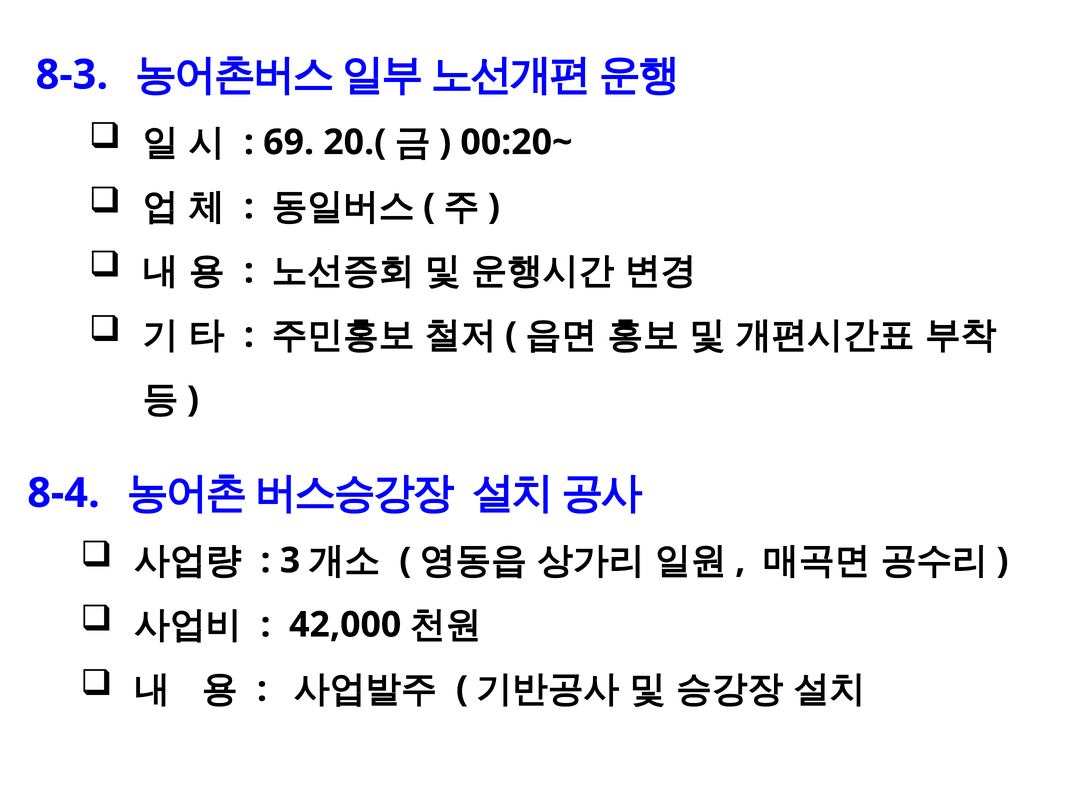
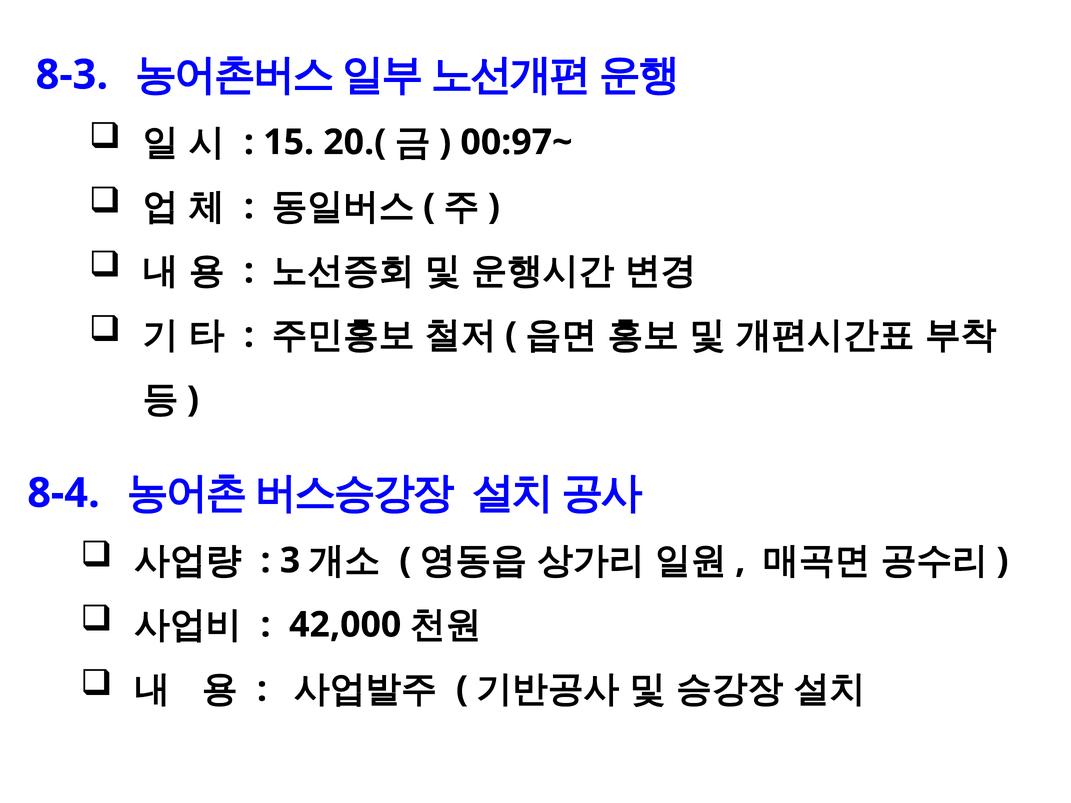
69: 69 -> 15 (289, 142)
00:20~: 00:20~ -> 00:97~ (516, 142)
